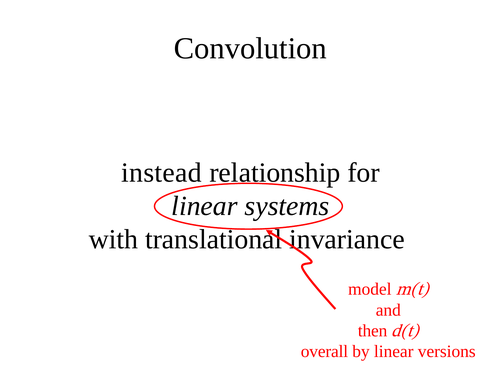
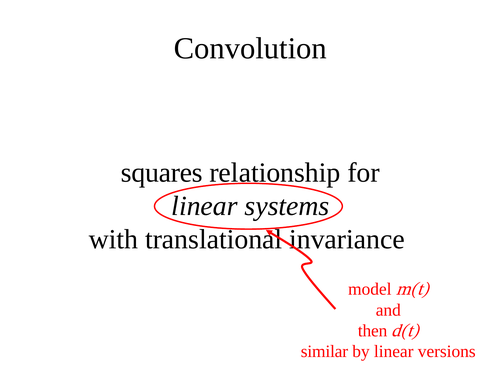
instead: instead -> squares (162, 173)
overall: overall -> similar (324, 352)
